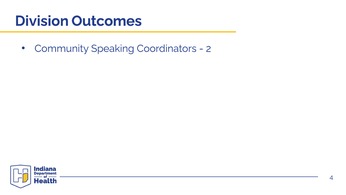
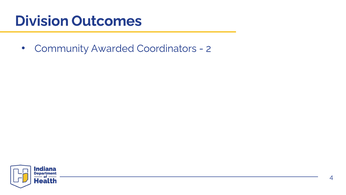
Speaking: Speaking -> Awarded (113, 48)
